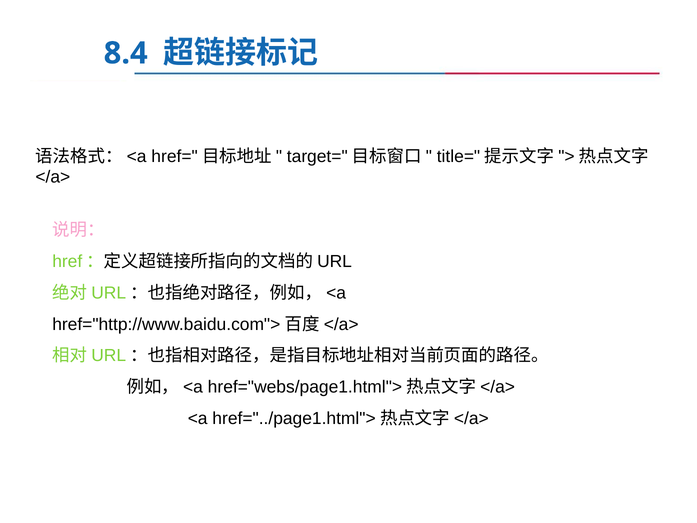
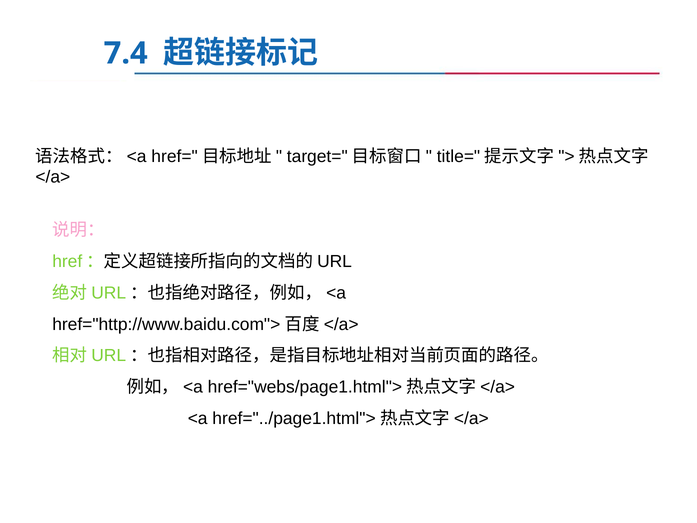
8.4: 8.4 -> 7.4 (126, 53)
